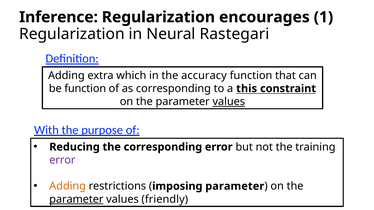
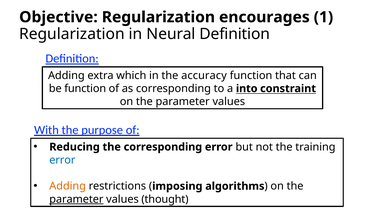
Inference: Inference -> Objective (58, 17)
Neural Rastegari: Rastegari -> Definition (235, 34)
this: this -> into (247, 89)
values underline: present -> none (229, 102)
error colour: purple -> blue (62, 160)
imposing parameter: parameter -> algorithms (235, 186)
friendly: friendly -> thought (165, 200)
